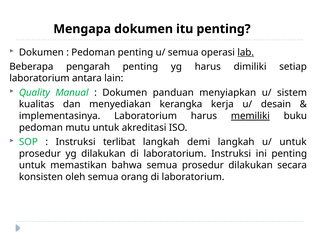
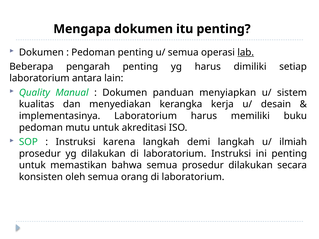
memiliki underline: present -> none (250, 116)
terlibat: terlibat -> karena (119, 142)
u/ untuk: untuk -> ilmiah (293, 142)
